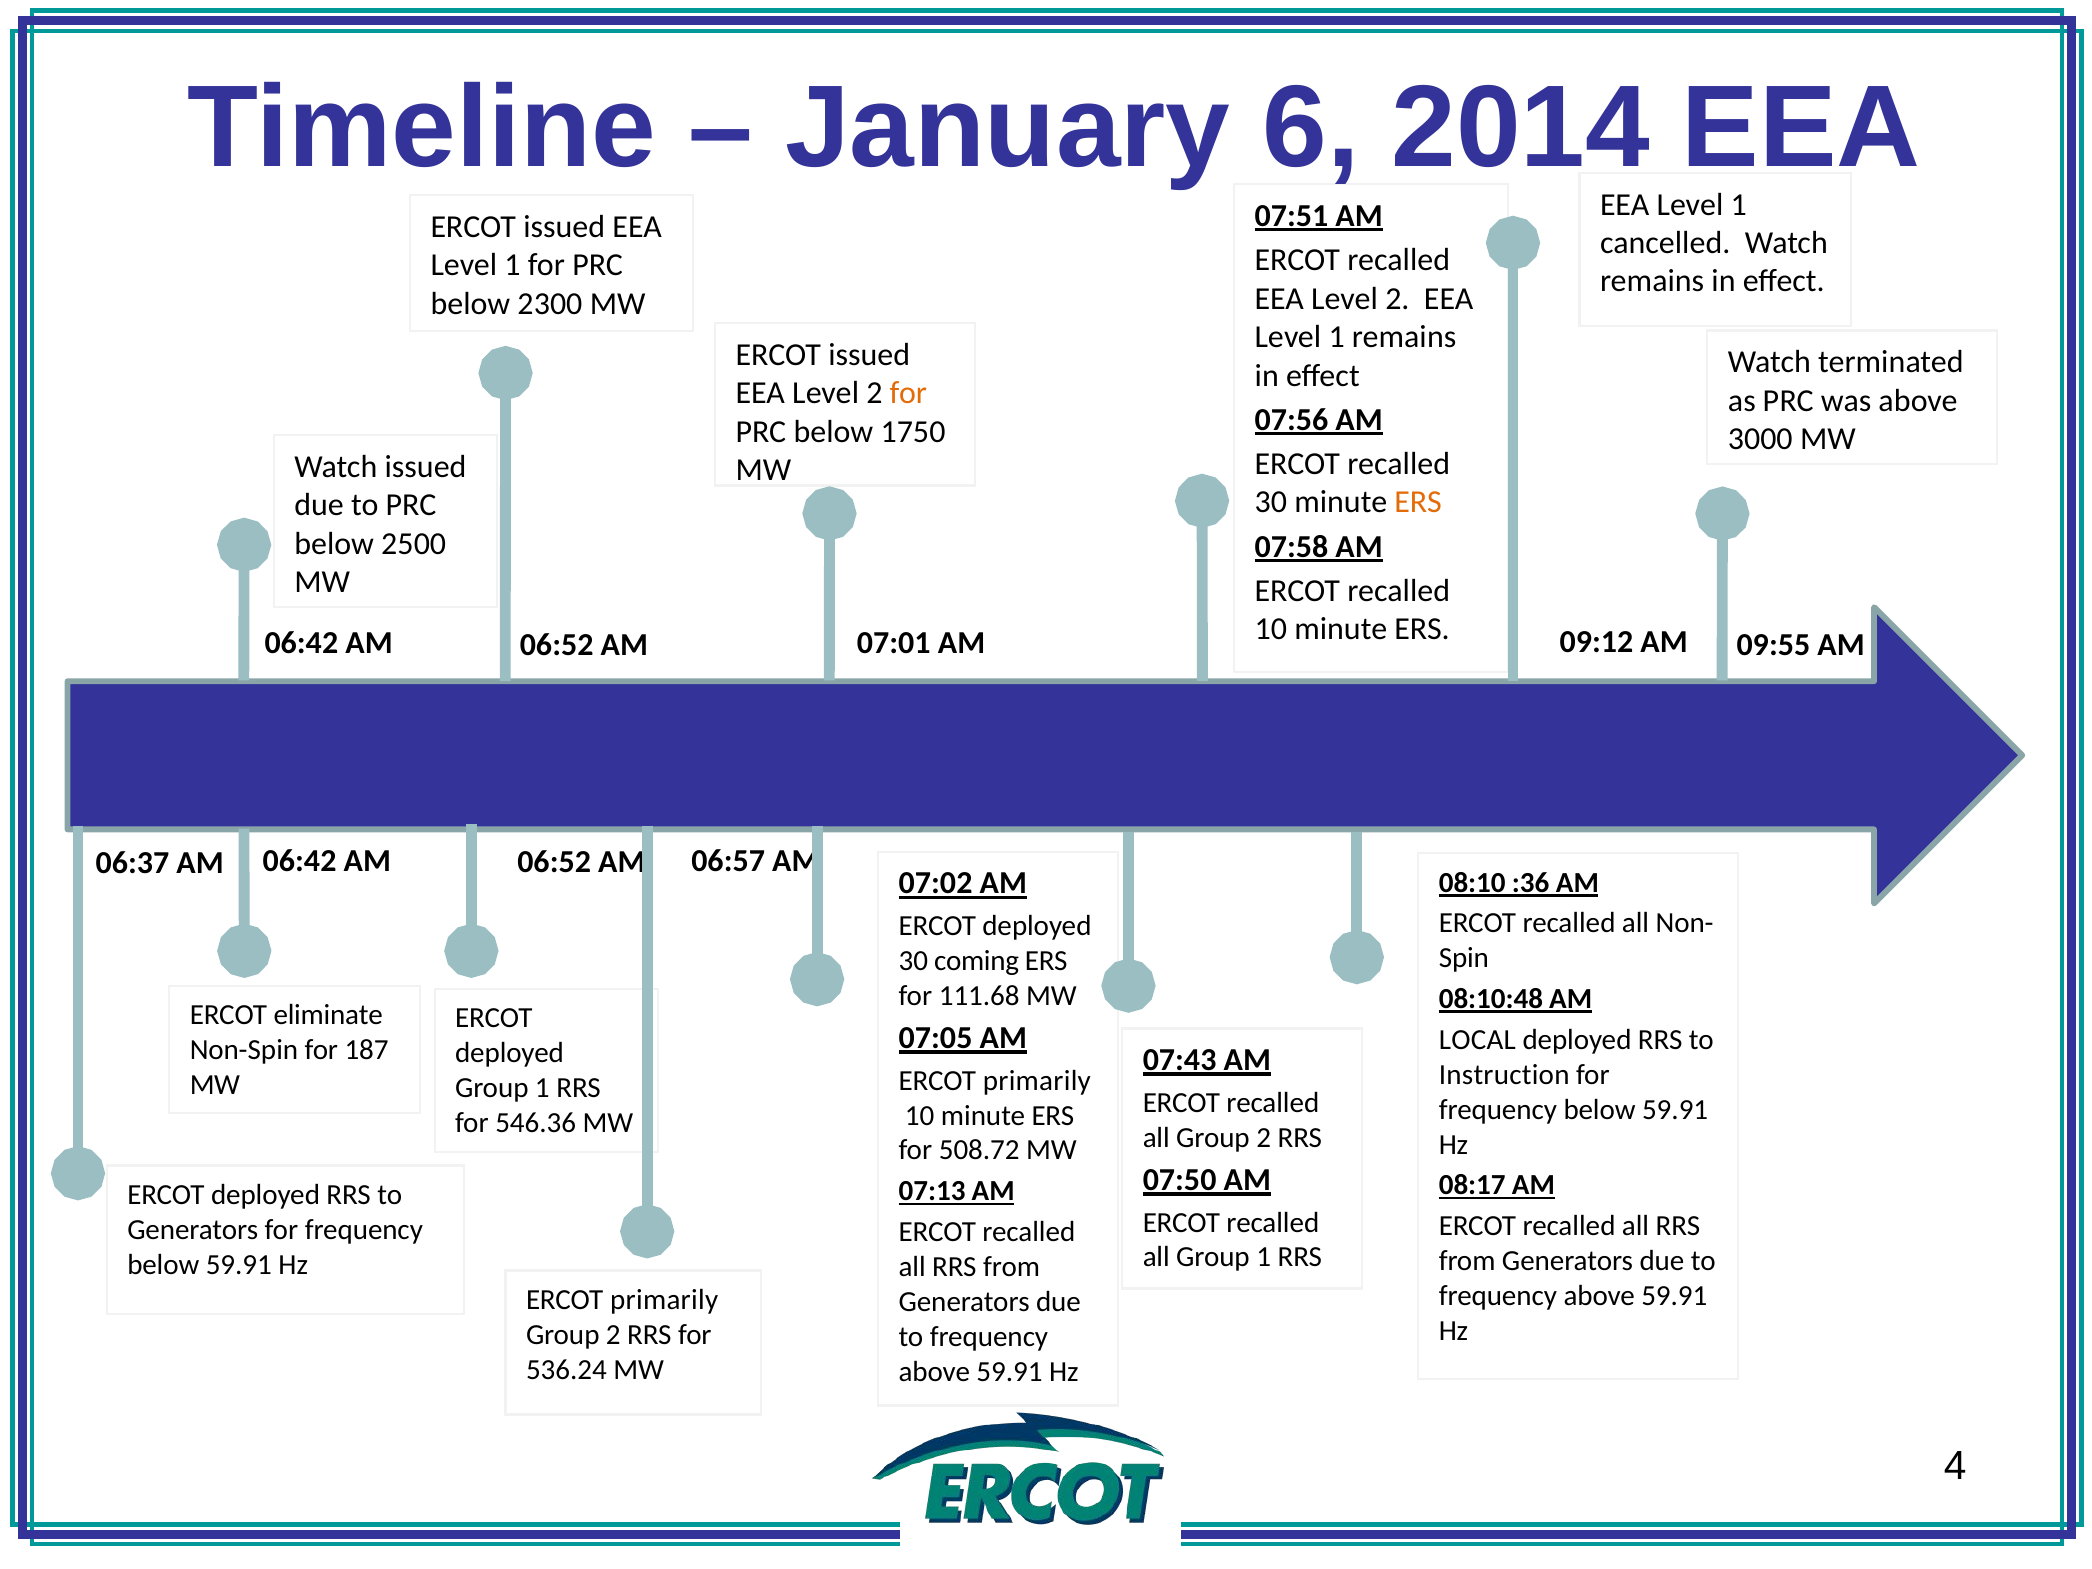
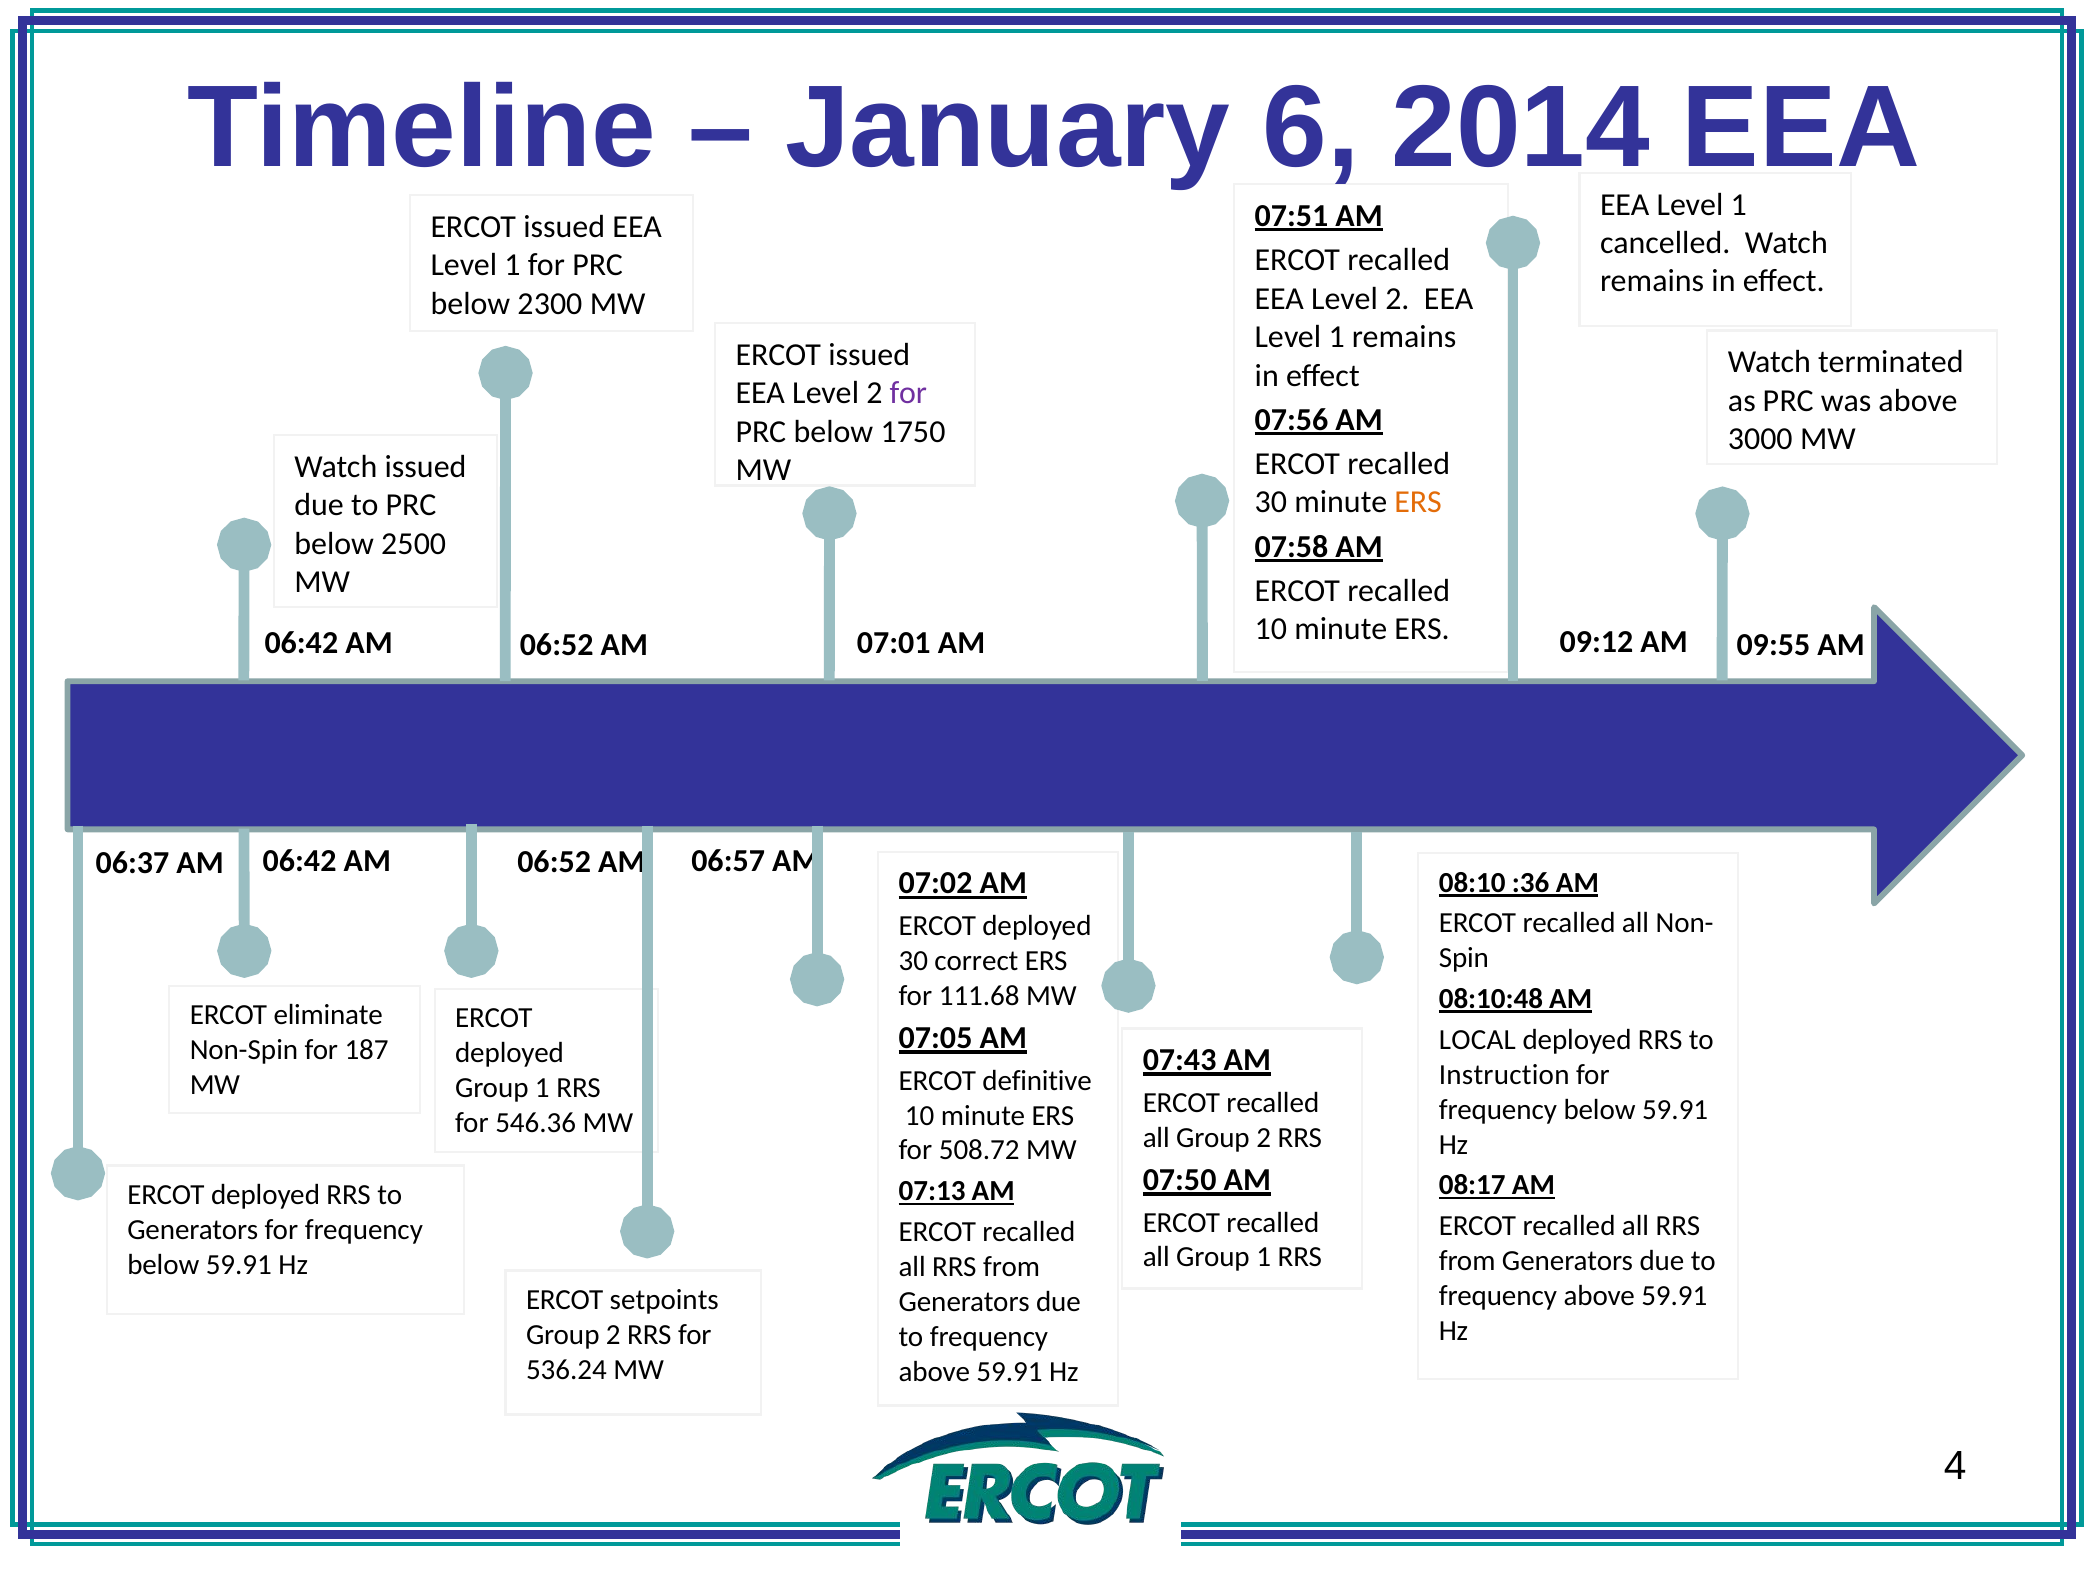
for colour: orange -> purple (908, 393)
coming: coming -> correct (976, 961)
primarily: primarily -> definitive (1037, 1081)
primarily: primarily -> setpoints (664, 1300)
